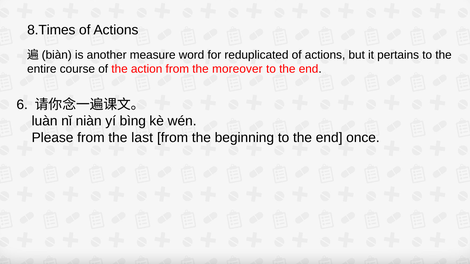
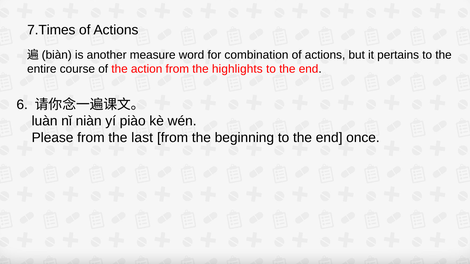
8.Times: 8.Times -> 7.Times (51, 30)
reduplicated: reduplicated -> combination (256, 55)
moreover: moreover -> highlights (237, 69)
bìng: bìng -> piào (133, 121)
